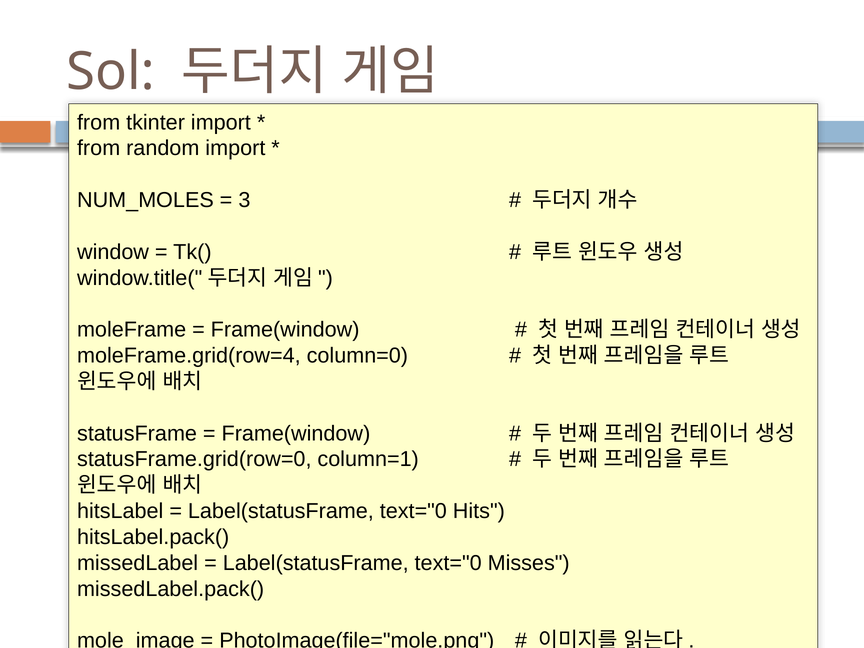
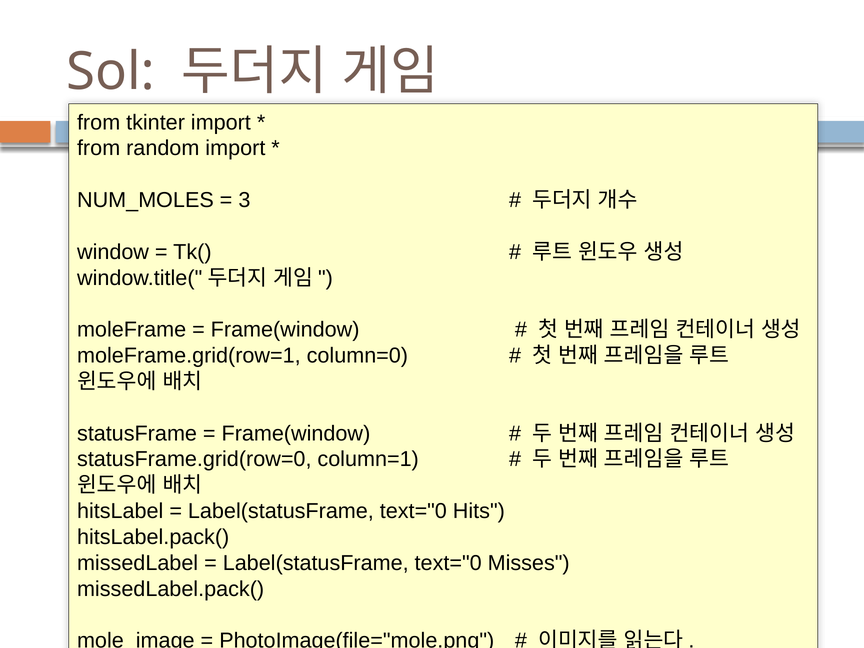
moleFrame.grid(row=4: moleFrame.grid(row=4 -> moleFrame.grid(row=1 (189, 356)
